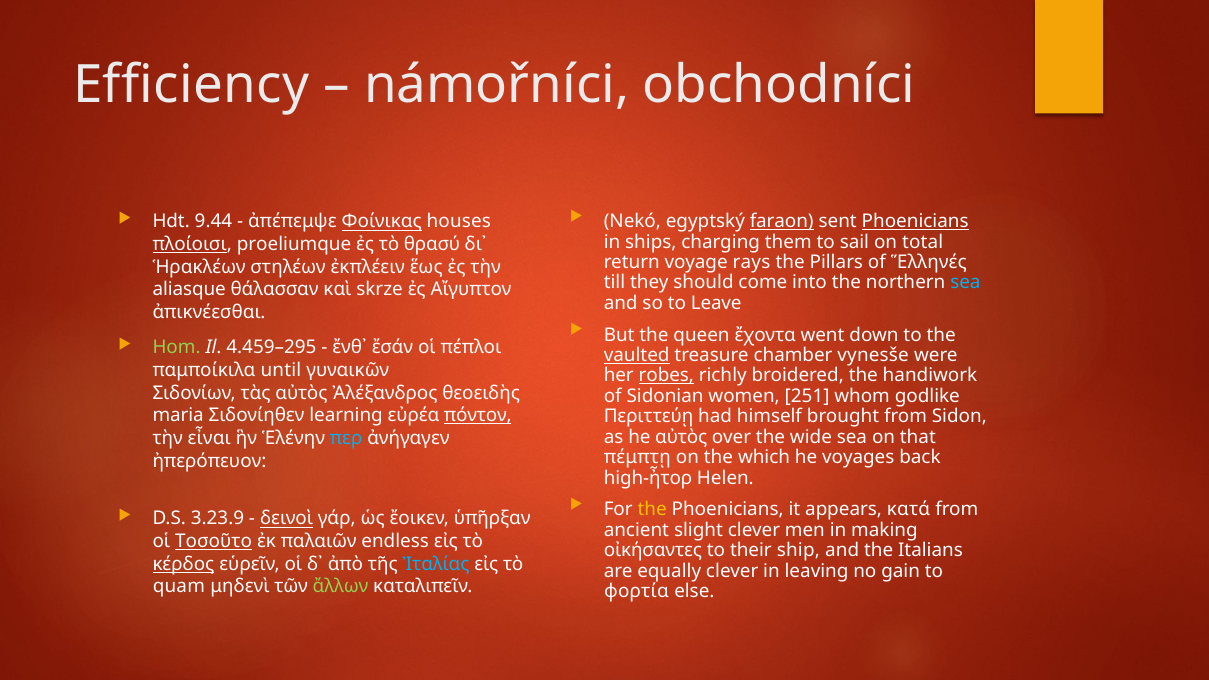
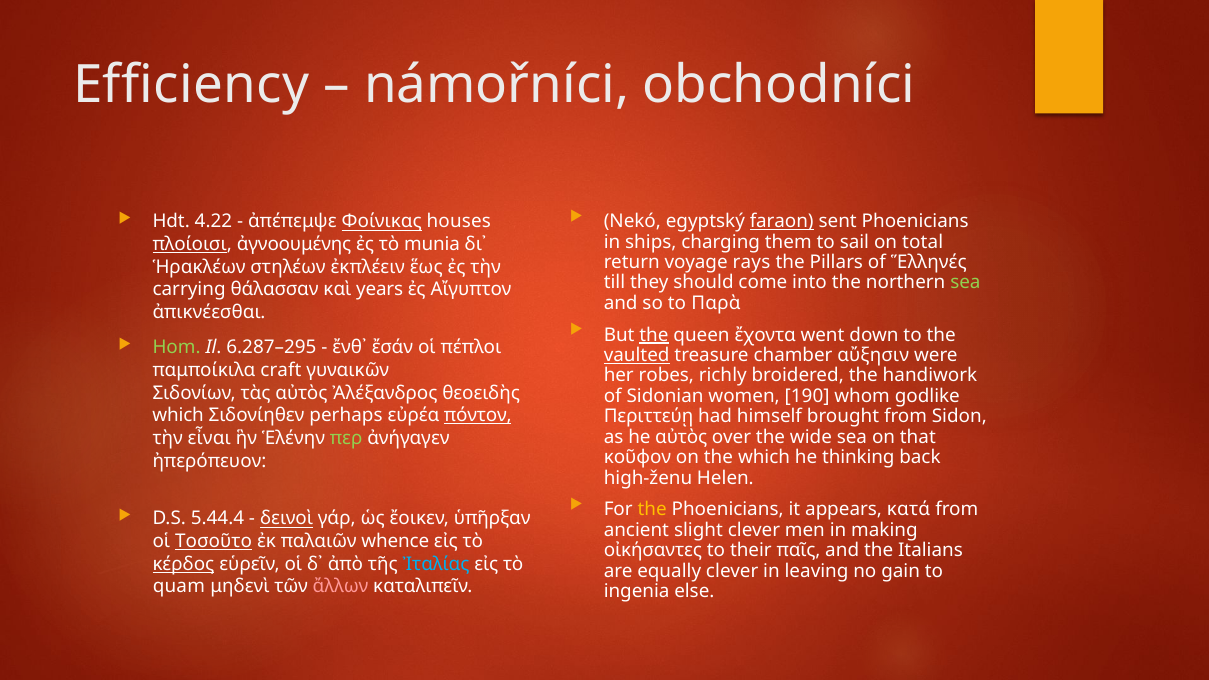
Phoenicians underline: present -> none (915, 222)
9.44: 9.44 -> 4.22 (214, 222)
proeliumque: proeliumque -> ἀγνοουμένης (294, 244)
θρασύ: θρασύ -> munia (432, 244)
sea colour: light blue -> light green (965, 283)
aliasque: aliasque -> carrying (189, 290)
skrze: skrze -> years (380, 290)
Leave: Leave -> Παρὰ (716, 303)
the underline: none -> present (654, 335)
4.459–295: 4.459–295 -> 6.287–295 (271, 347)
vynesše: vynesše -> αὔξησιν (873, 355)
until: until -> craft (281, 370)
robes underline: present -> none (666, 376)
251: 251 -> 190 (807, 396)
maria: maria -> which (178, 415)
learning: learning -> perhaps (346, 415)
περ colour: light blue -> light green (346, 438)
πέμπτῃ: πέμπτῃ -> κοῦφον (637, 457)
voyages: voyages -> thinking (858, 457)
high-ἦτορ: high-ἦτορ -> high-ženu (648, 478)
3.23.9: 3.23.9 -> 5.44.4 (217, 519)
endless: endless -> whence (395, 541)
ship: ship -> παῖς (799, 550)
ἄλλων colour: light green -> pink (341, 587)
φορτία: φορτία -> ingenia (637, 591)
